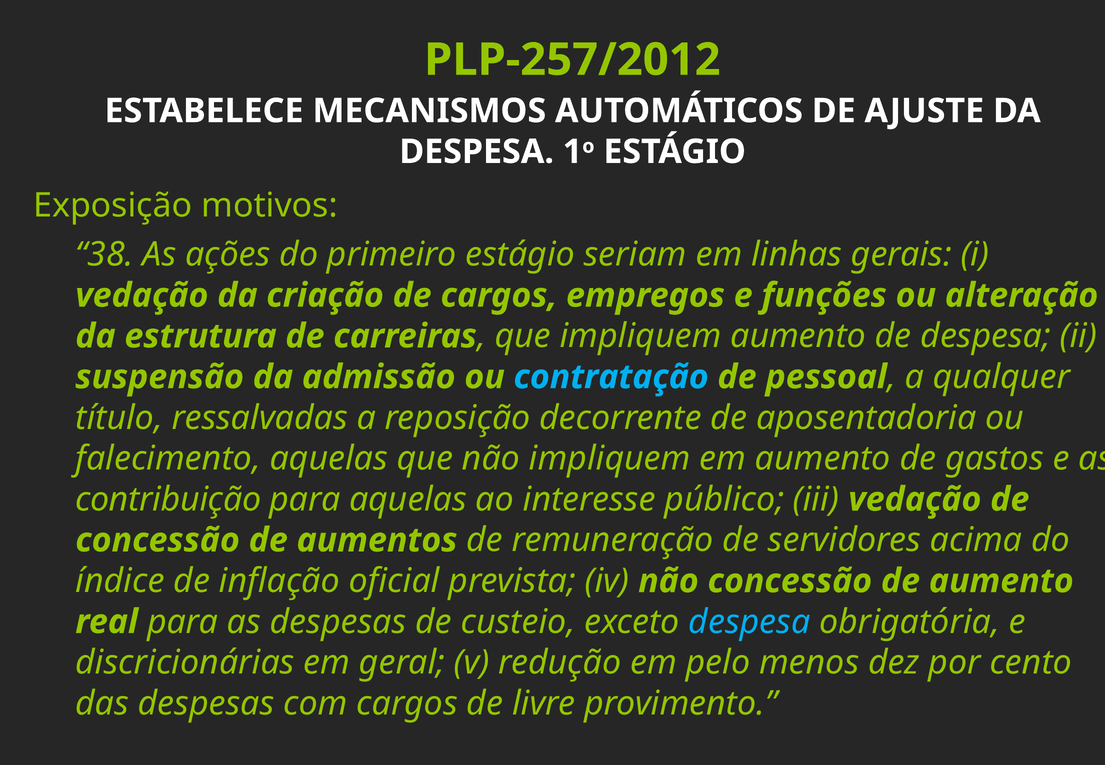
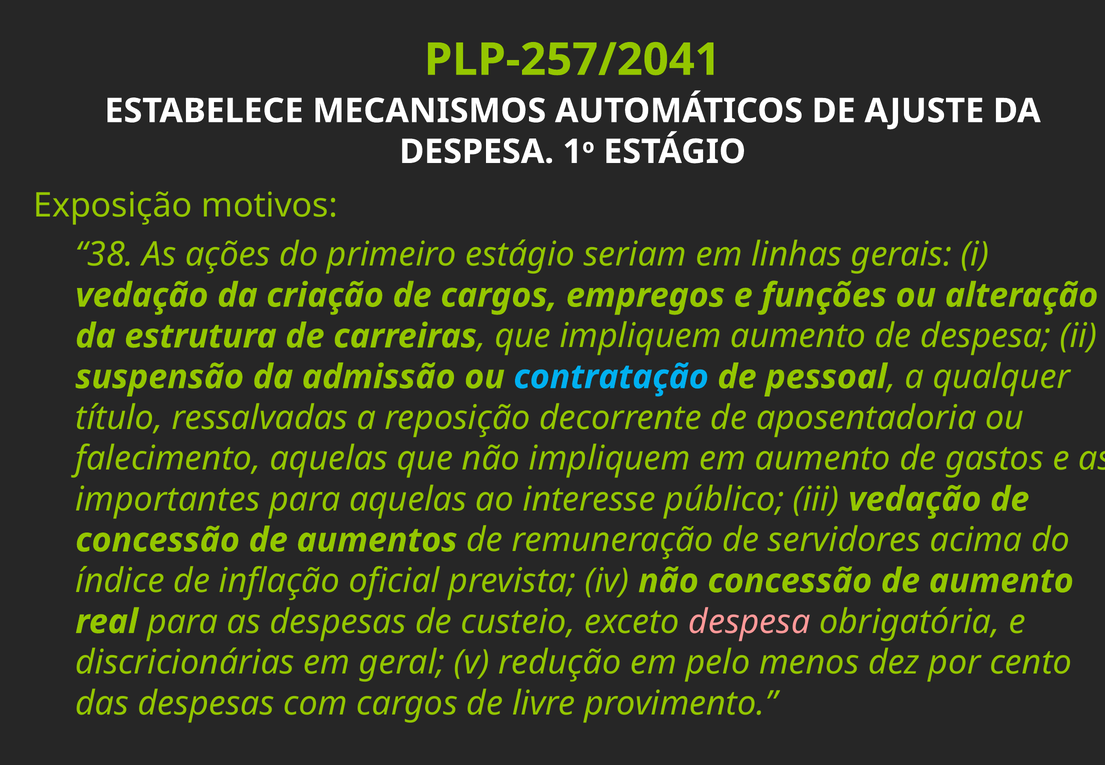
PLP-257/2012: PLP-257/2012 -> PLP-257/2041 (572, 60)
contribuição: contribuição -> importantes (168, 499)
despesa colour: light blue -> pink (749, 622)
